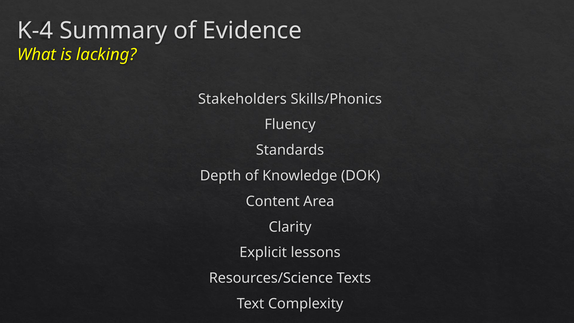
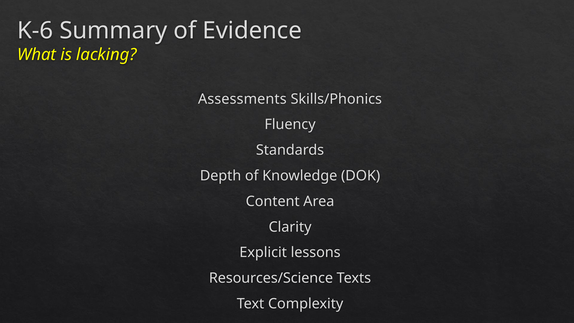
K-4: K-4 -> K-6 (35, 31)
Stakeholders: Stakeholders -> Assessments (242, 99)
